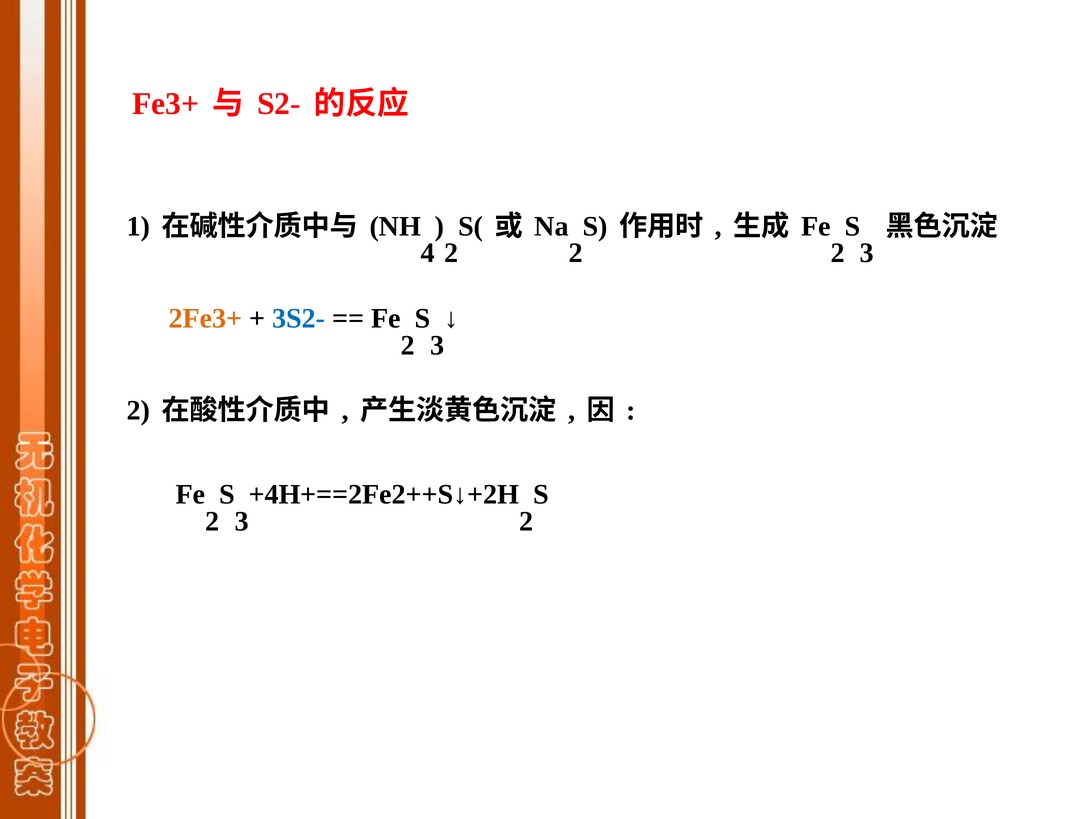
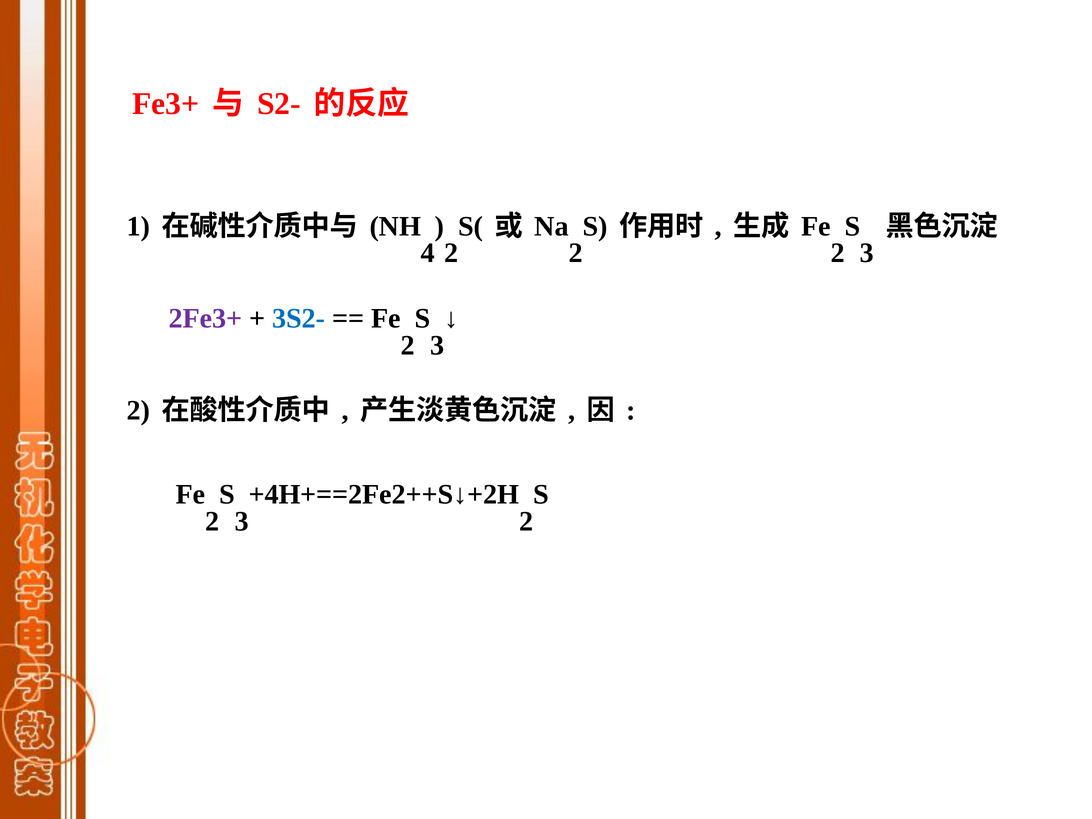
2Fe3+ colour: orange -> purple (206, 319)
